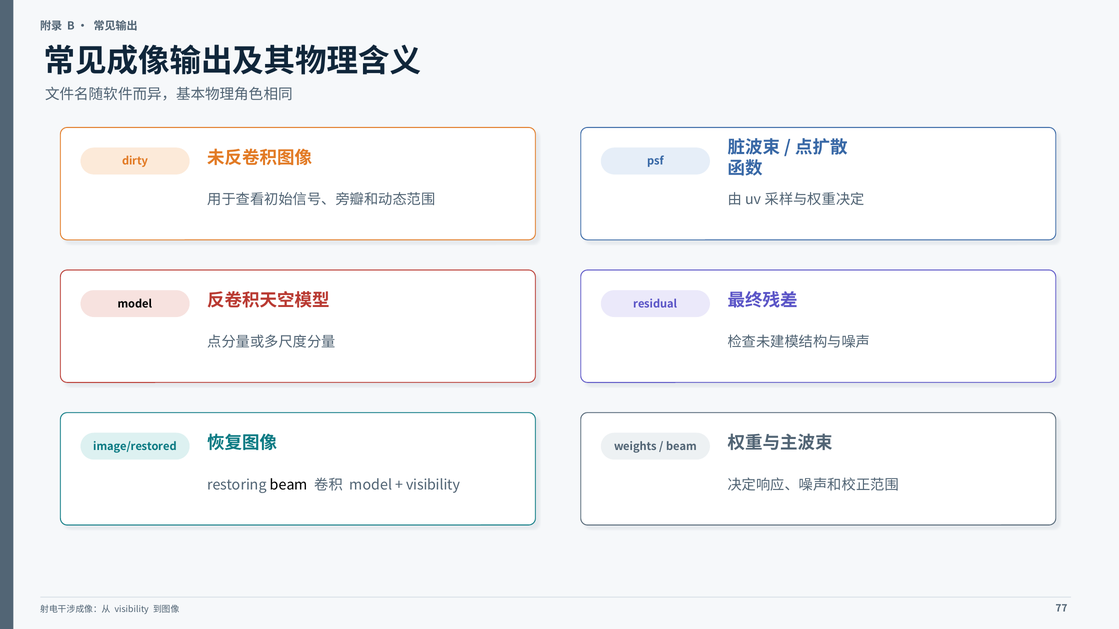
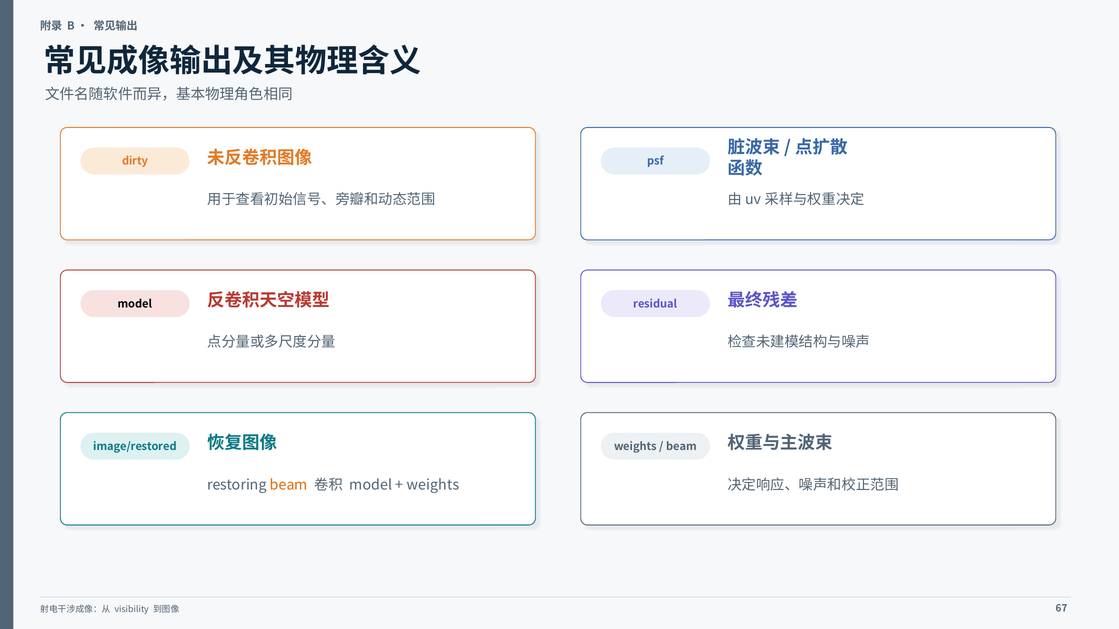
beam colour: black -> orange (289, 485)
visibility: visibility -> weights (433, 485)
77: 77 -> 67 (1062, 609)
